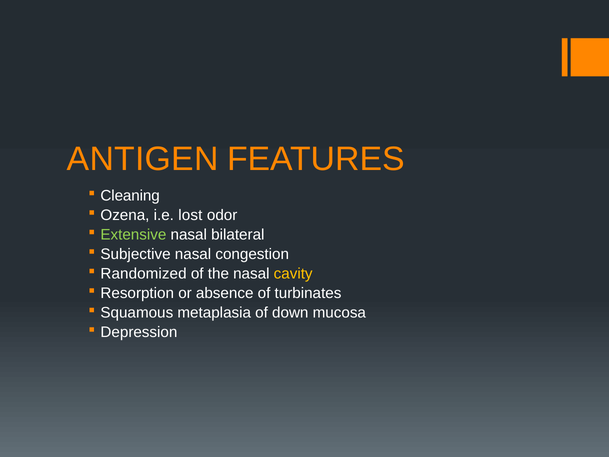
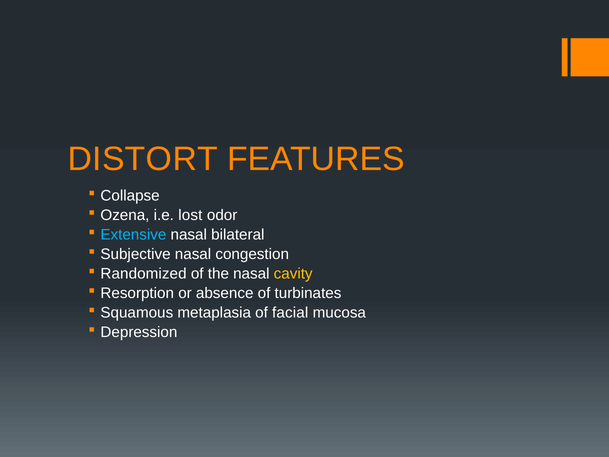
ANTIGEN: ANTIGEN -> DISTORT (143, 159)
Cleaning: Cleaning -> Collapse (130, 196)
Extensive colour: light green -> light blue (133, 235)
down: down -> facial (290, 313)
